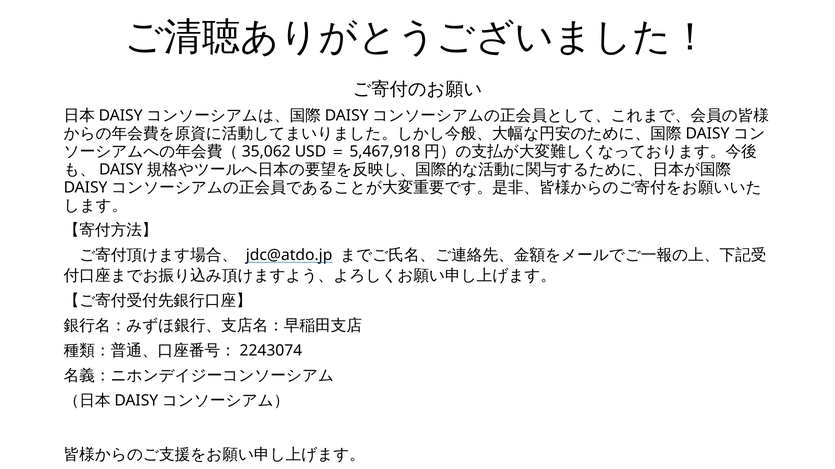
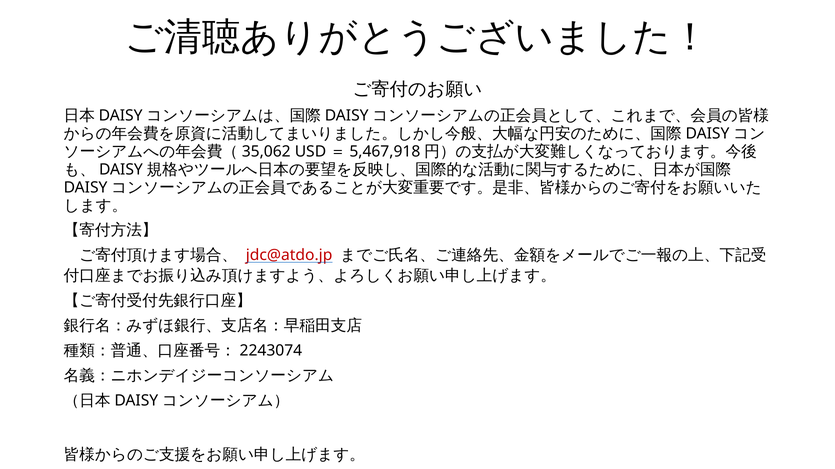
jdc@atdo.jp colour: black -> red (289, 256)
